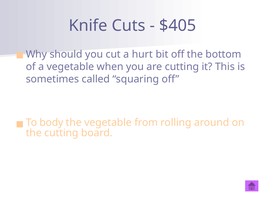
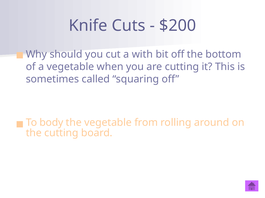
$405: $405 -> $200 (178, 26)
hurt: hurt -> with (142, 55)
